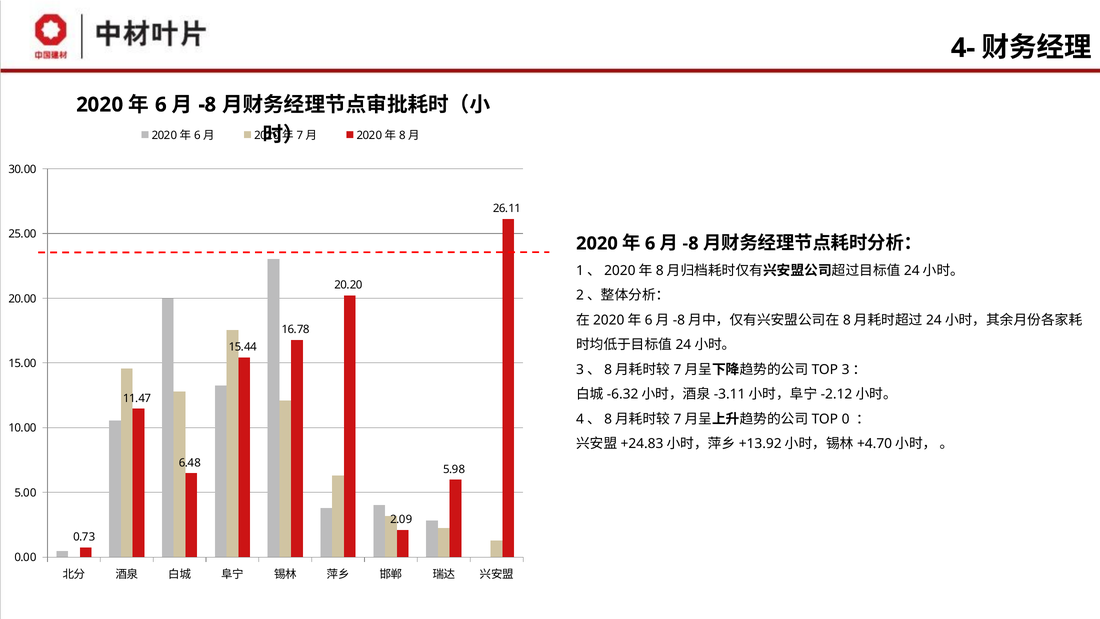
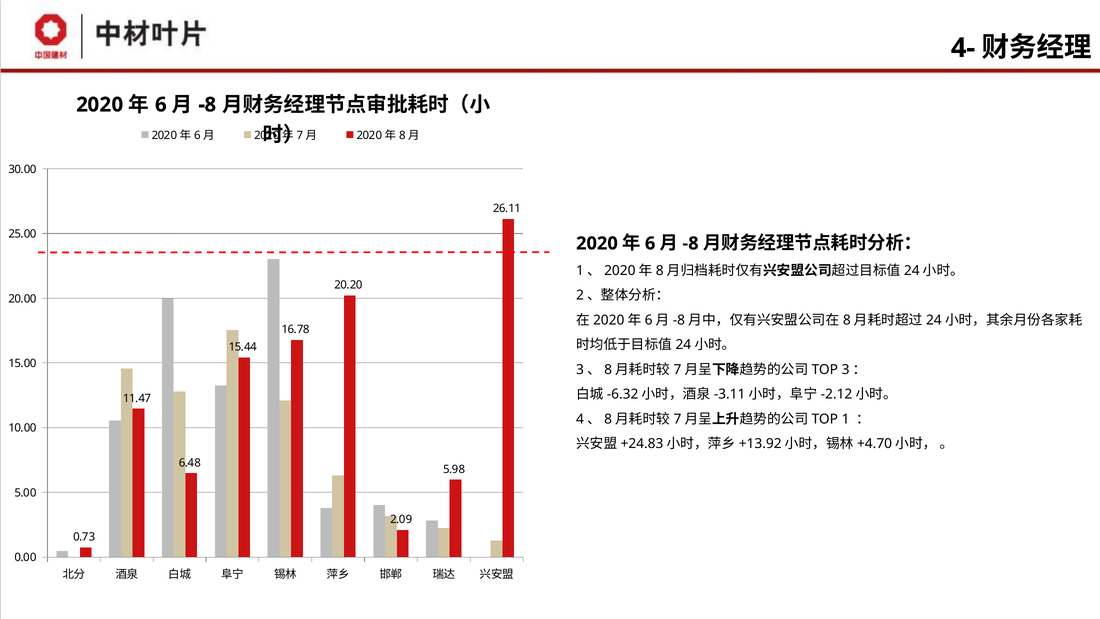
0: 0 -> 1 (846, 419)
